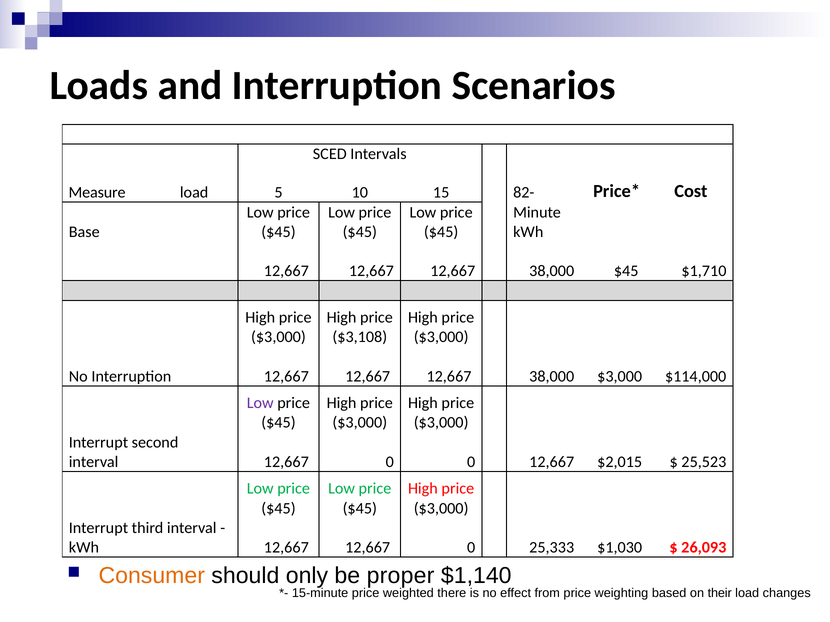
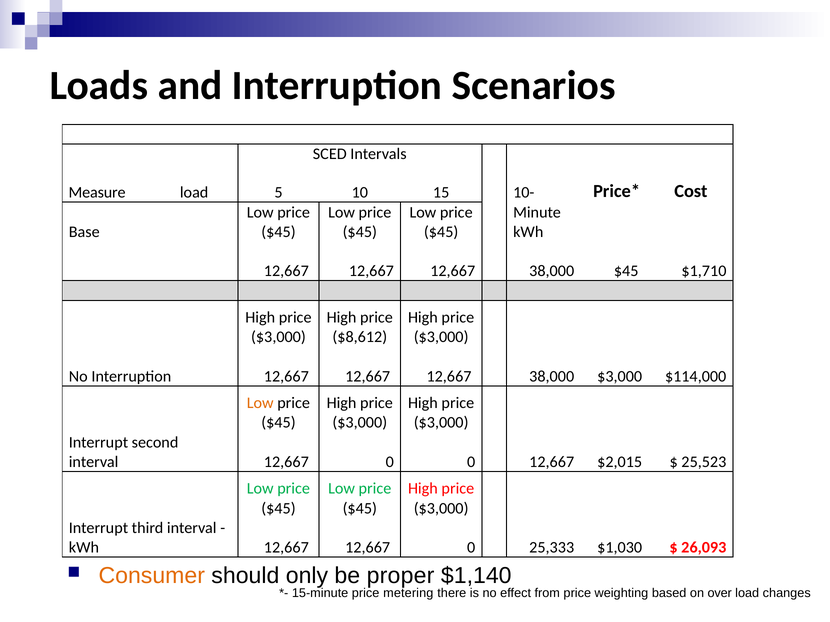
82-: 82- -> 10- (524, 193)
$3,108: $3,108 -> $8,612 (360, 337)
Low colour: purple -> orange (260, 403)
weighted: weighted -> metering (408, 594)
their: their -> over (720, 594)
